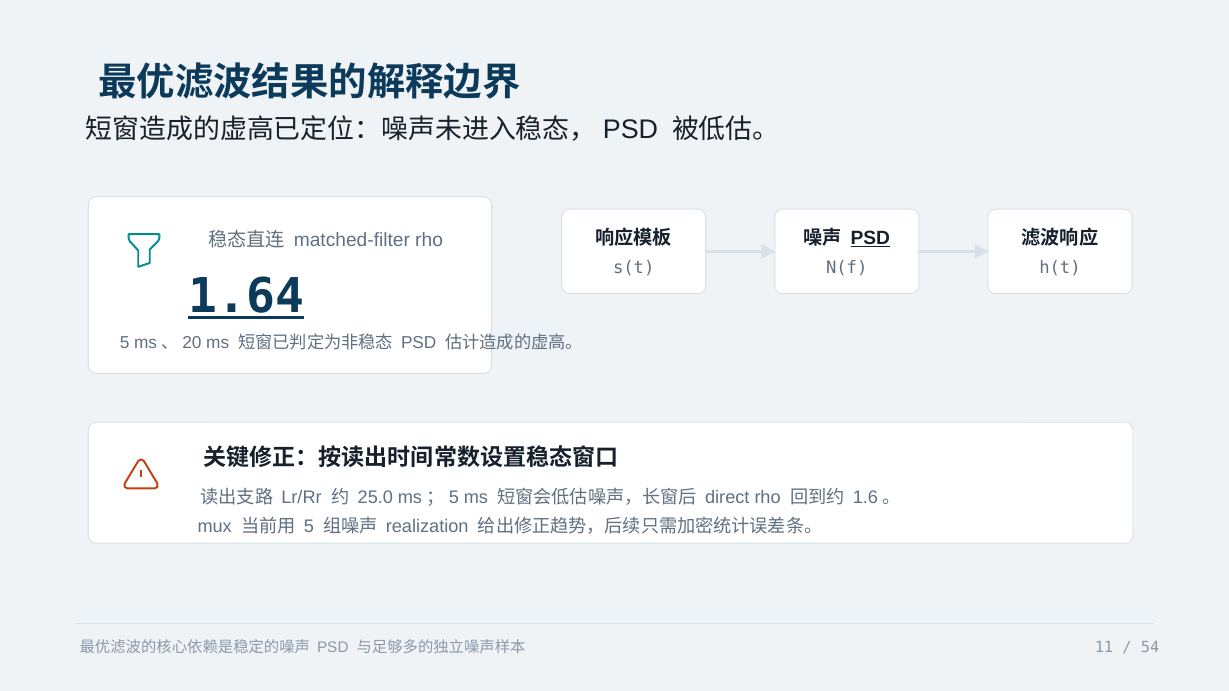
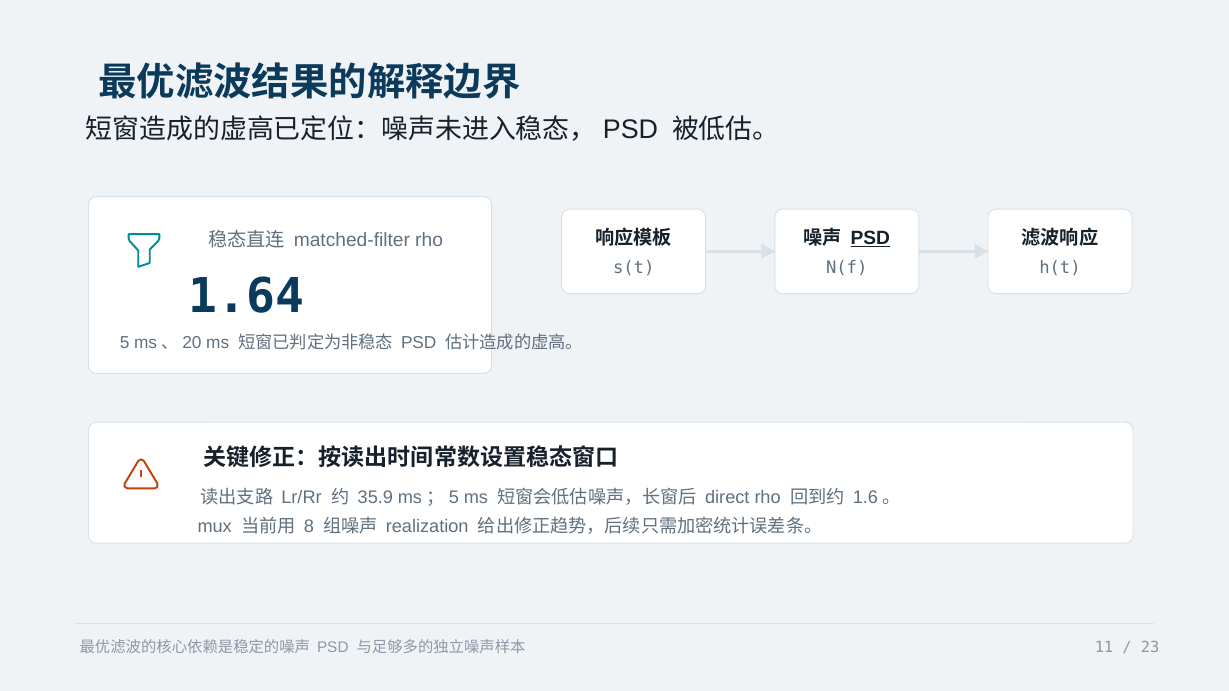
1.64 underline: present -> none (246, 297)
25.0: 25.0 -> 35.9 (375, 498)
5: 5 -> 8 (309, 527)
54: 54 -> 23 (1150, 648)
